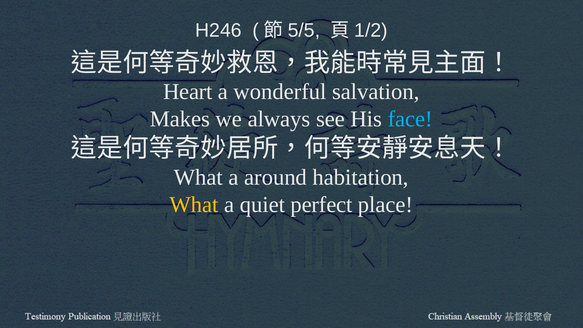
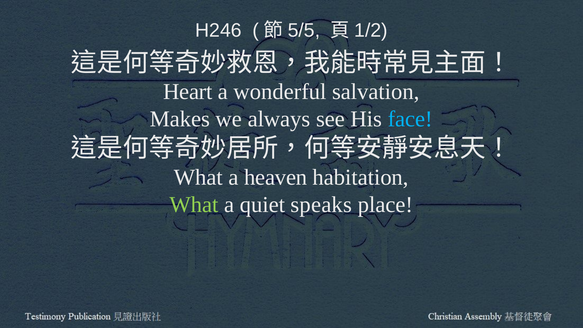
around: around -> heaven (276, 177)
What colour: yellow -> light green (194, 205)
perfect: perfect -> speaks (321, 205)
